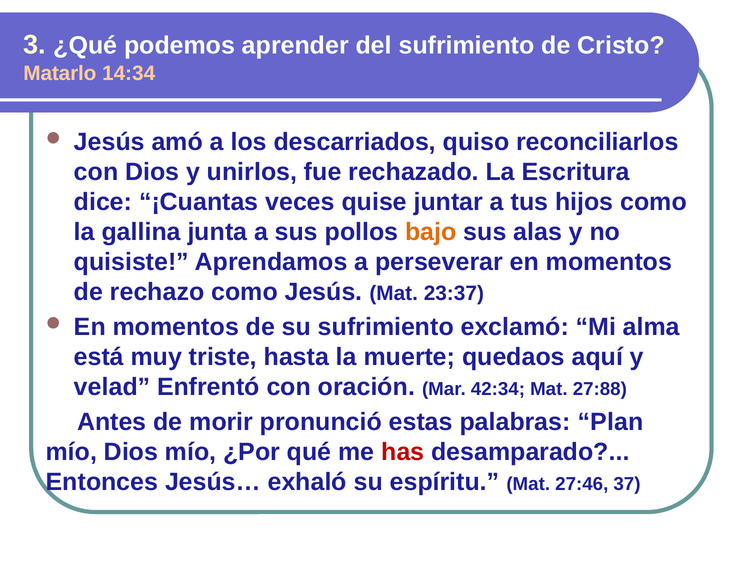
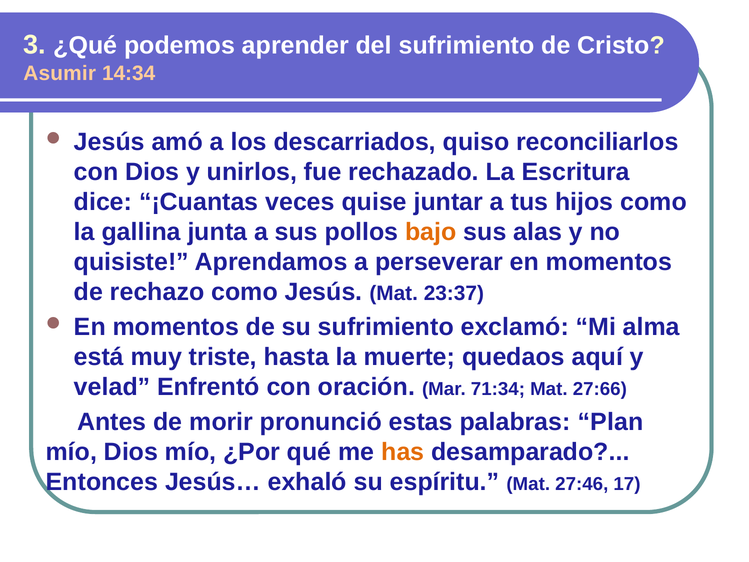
Matarlo: Matarlo -> Asumir (60, 73)
42:34: 42:34 -> 71:34 (498, 389)
27:88: 27:88 -> 27:66 (600, 389)
has colour: red -> orange (403, 452)
37: 37 -> 17 (627, 484)
